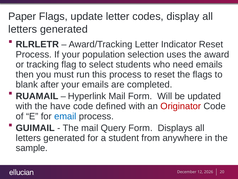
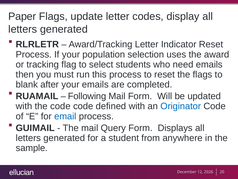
Hyperlink: Hyperlink -> Following (87, 96)
the have: have -> code (60, 106)
Originator colour: red -> blue (181, 106)
